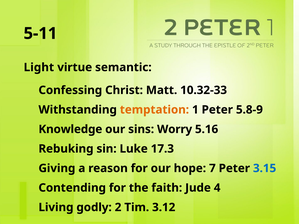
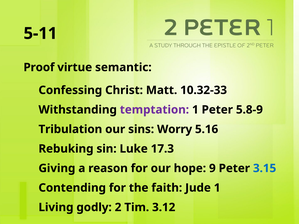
Light: Light -> Proof (39, 67)
temptation colour: orange -> purple (154, 110)
Knowledge: Knowledge -> Tribulation (70, 129)
7: 7 -> 9 (212, 168)
Jude 4: 4 -> 1 (217, 188)
